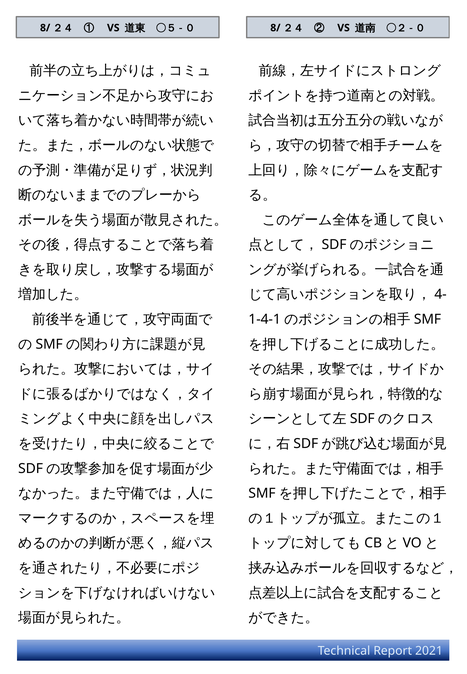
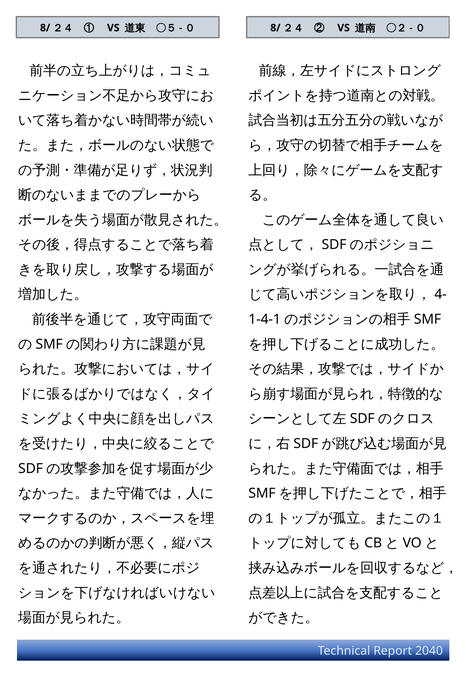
2021: 2021 -> 2040 (429, 651)
